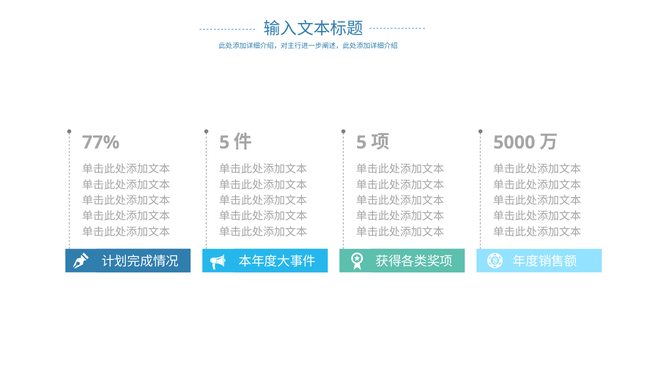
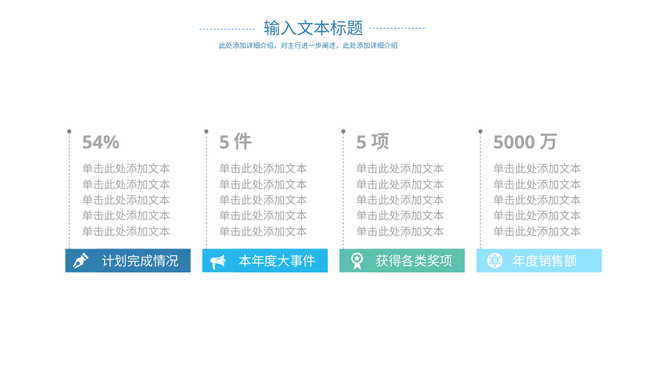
77%: 77% -> 54% (101, 142)
